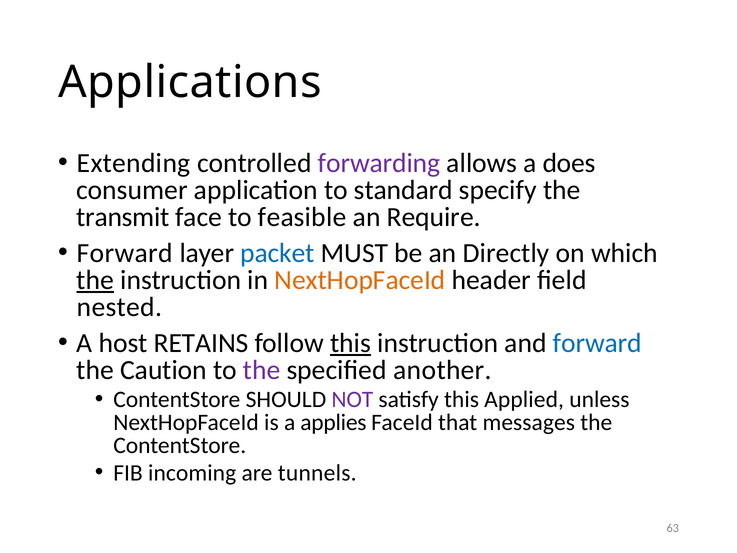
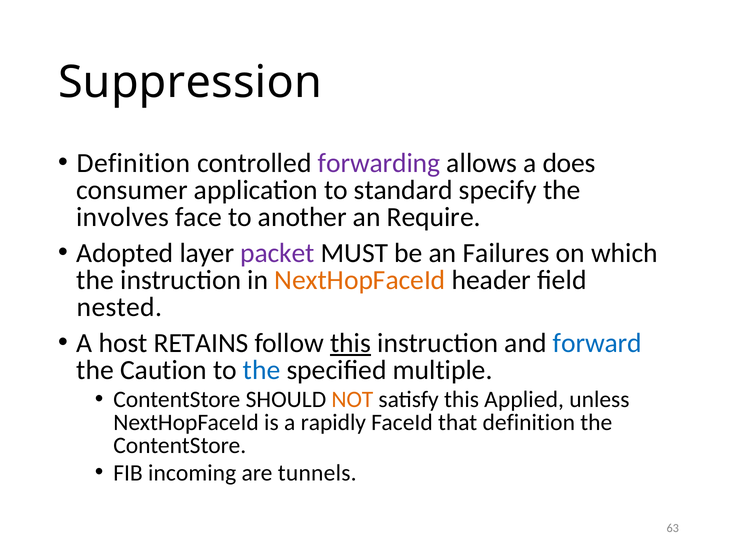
Applications: Applications -> Suppression (190, 83)
Extending: Extending -> Definition (134, 163)
transmit: transmit -> involves (123, 217)
feasible: feasible -> another (302, 217)
Forward: Forward -> Adopted (125, 253)
packet colour: blue -> purple (278, 253)
Directly: Directly -> Failures (506, 253)
the underline: present -> none (95, 280)
the colour: purple -> blue (262, 370)
another: another -> multiple (443, 370)
NOT colour: purple -> orange (352, 400)
applies: applies -> rapidly (333, 422)
that messages: messages -> definition (529, 422)
